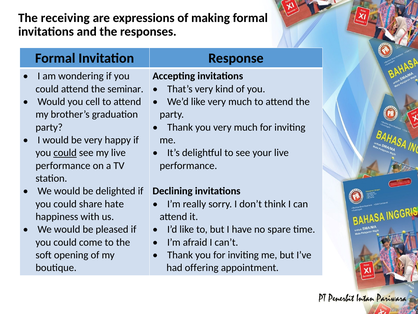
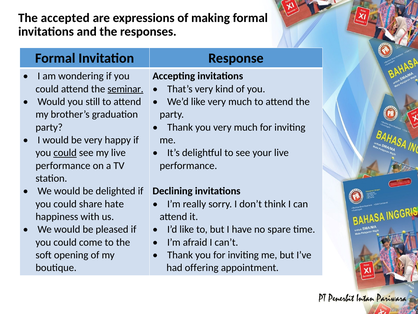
receiving: receiving -> accepted (65, 18)
seminar underline: none -> present (125, 89)
cell: cell -> still (93, 102)
